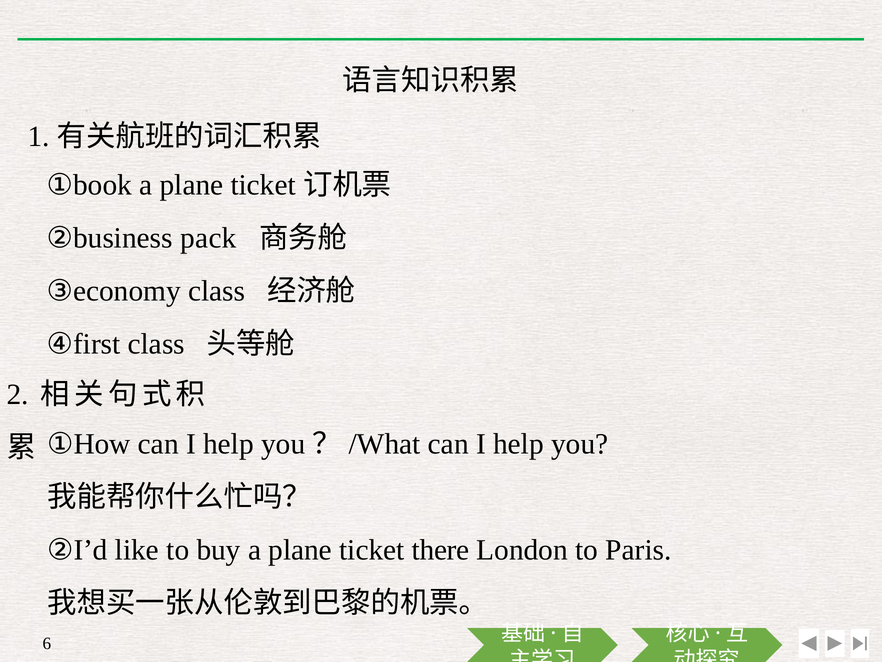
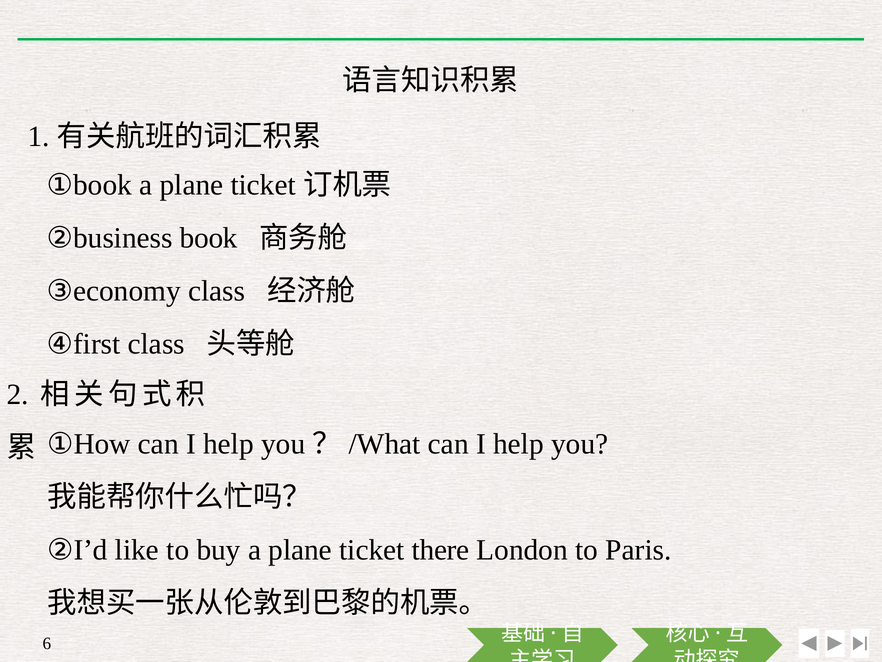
pack: pack -> book (209, 238)
